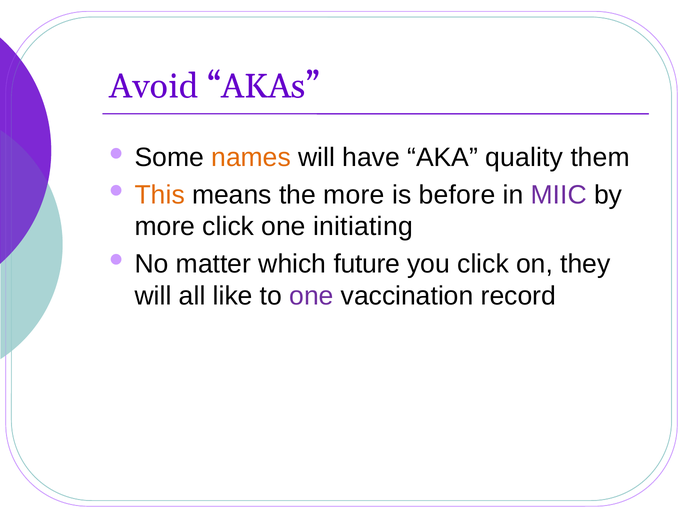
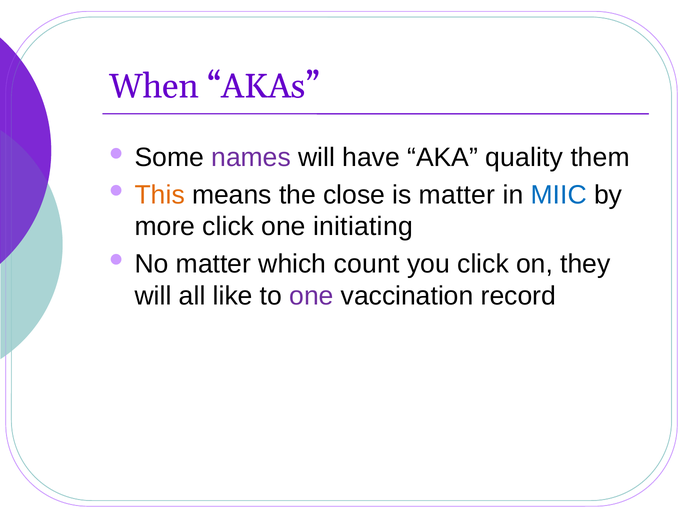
Avoid: Avoid -> When (154, 86)
names colour: orange -> purple (251, 158)
the more: more -> close (354, 195)
is before: before -> matter (457, 195)
MIIC colour: purple -> blue (559, 195)
future: future -> count (367, 264)
